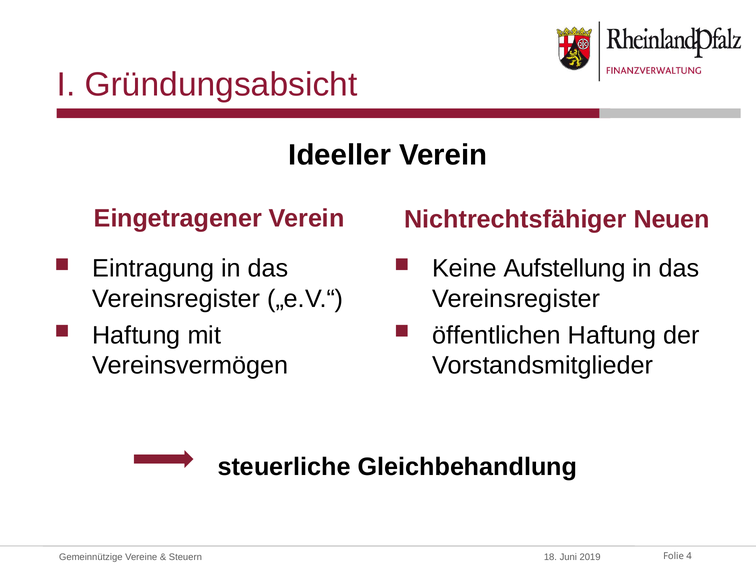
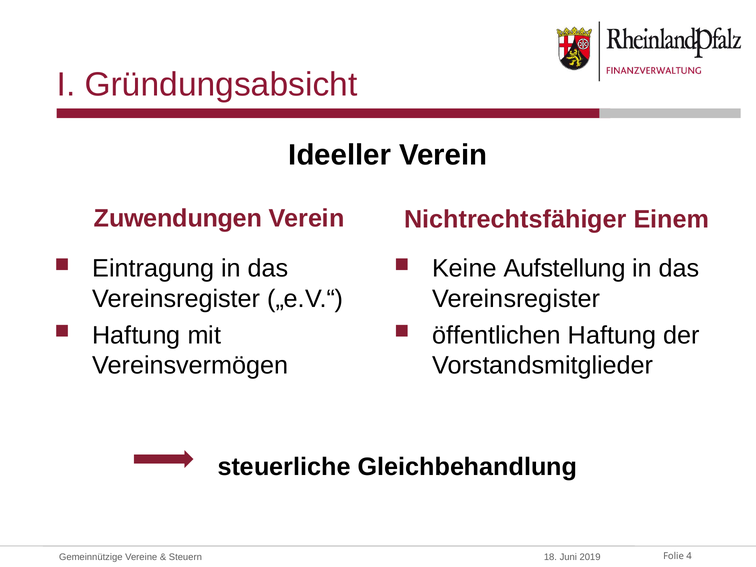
Eingetragener: Eingetragener -> Zuwendungen (178, 218)
Neuen: Neuen -> Einem (671, 220)
